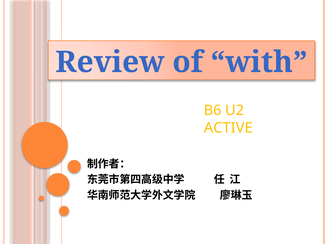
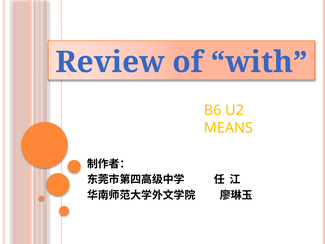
ACTIVE: ACTIVE -> MEANS (228, 128)
